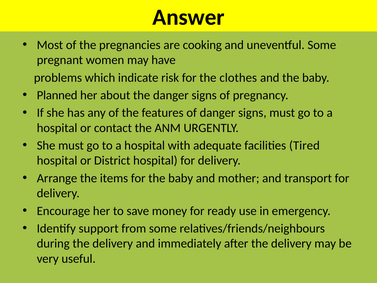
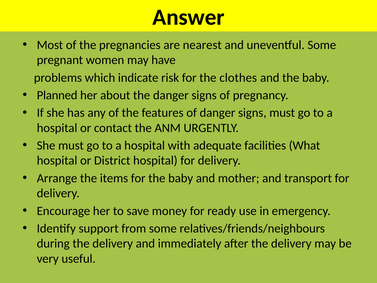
cooking: cooking -> nearest (202, 45)
Tired: Tired -> What (305, 145)
